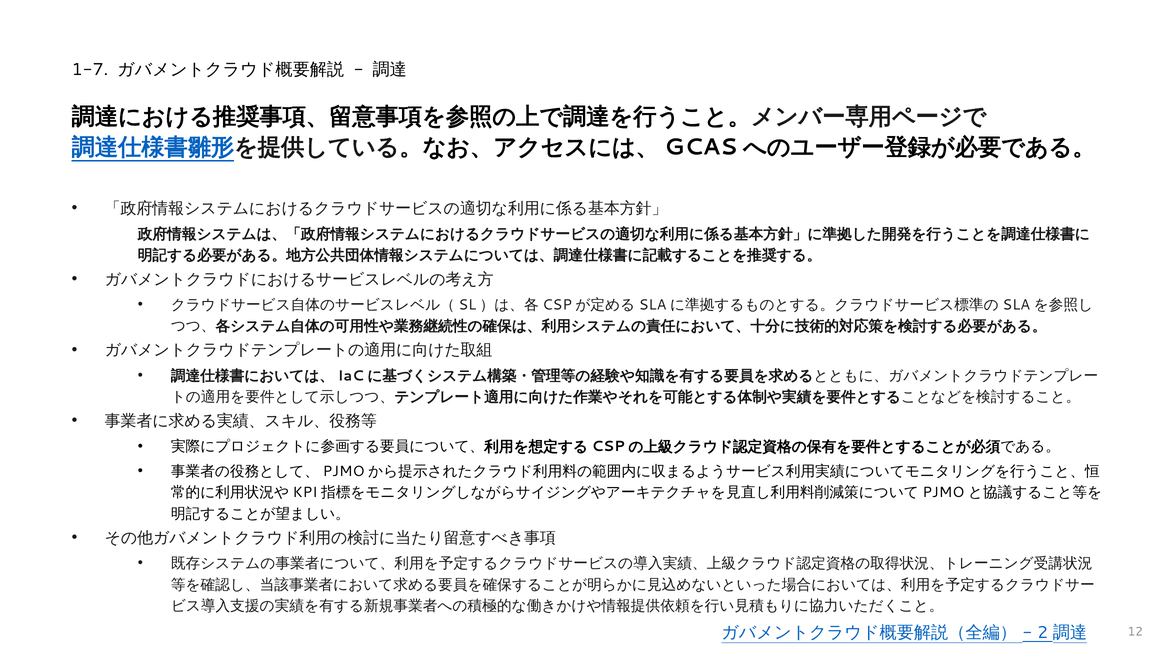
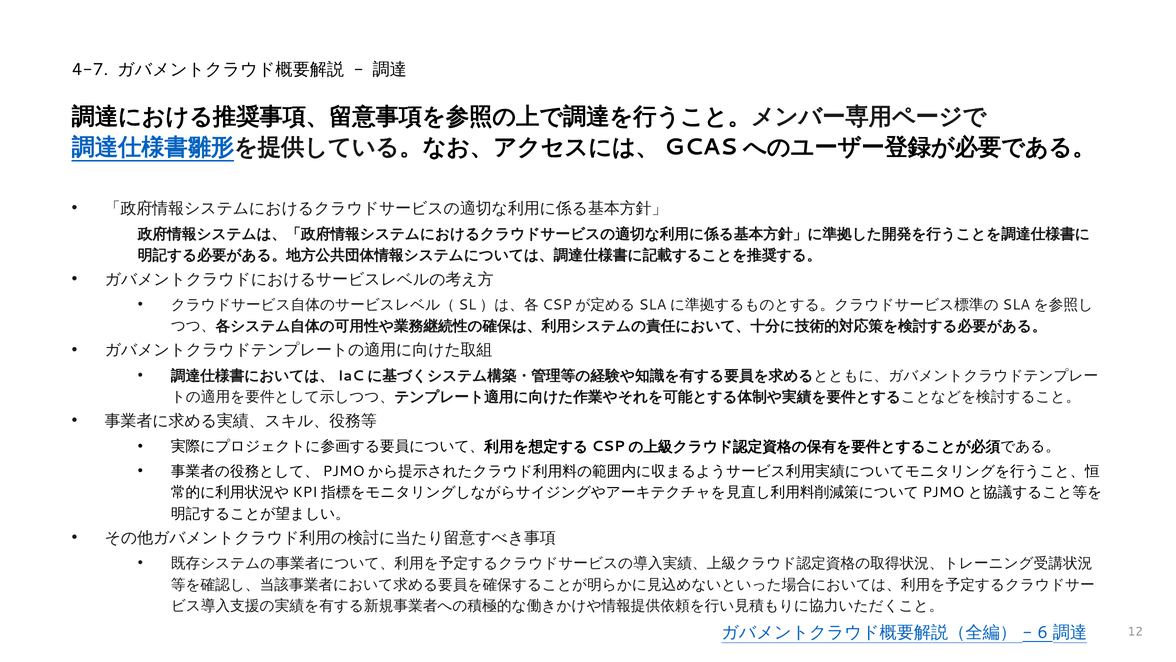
1-7: 1-7 -> 4-7 (90, 69)
2: 2 -> 6 (1043, 632)
